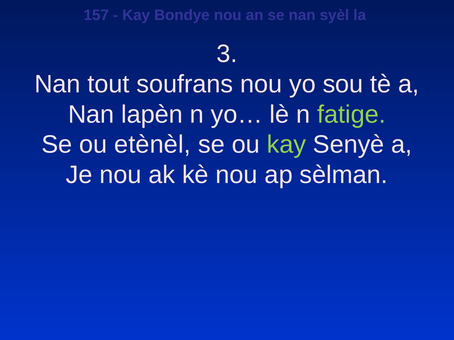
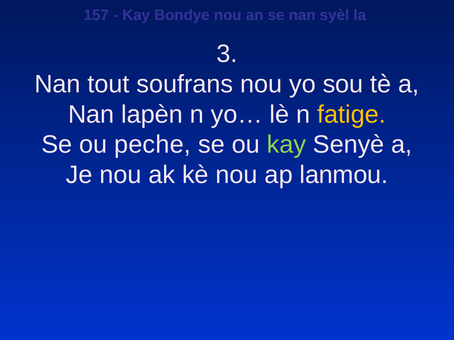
fatige colour: light green -> yellow (351, 115)
etènèl: etènèl -> peche (153, 145)
sèlman: sèlman -> lanmou (344, 175)
